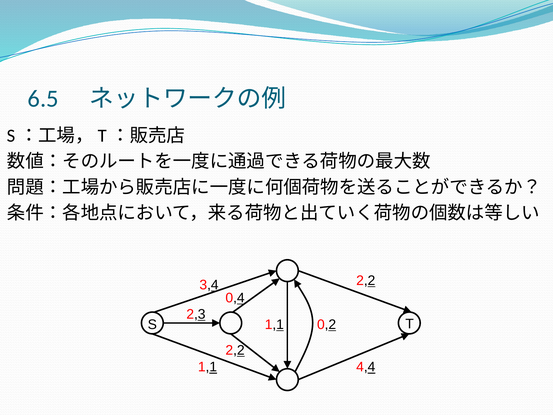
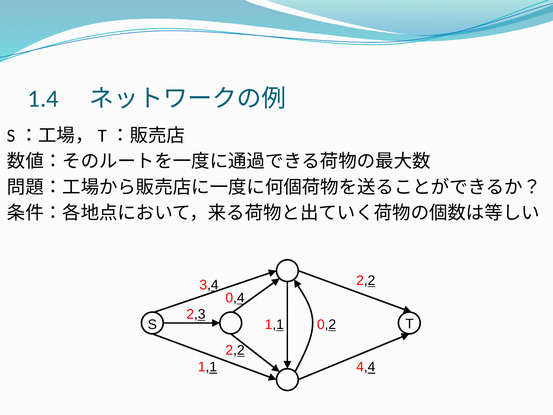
6.5: 6.5 -> 1.4 (43, 99)
